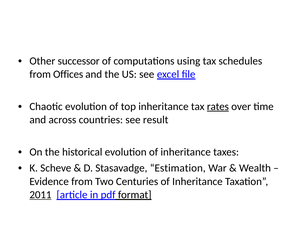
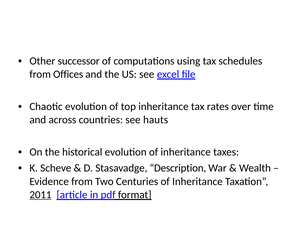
rates underline: present -> none (218, 106)
result: result -> hauts (156, 120)
Estimation: Estimation -> Description (178, 168)
